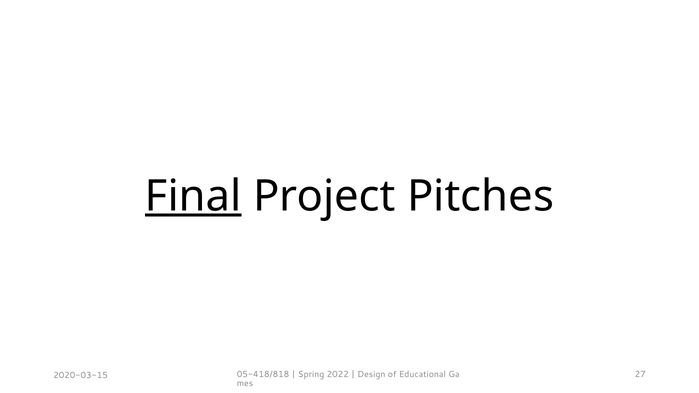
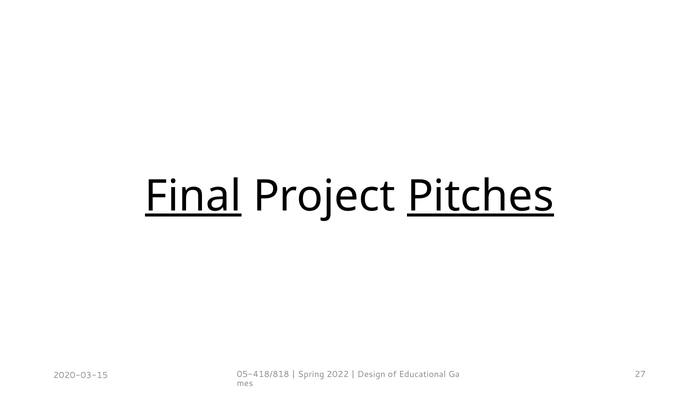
Pitches underline: none -> present (481, 196)
